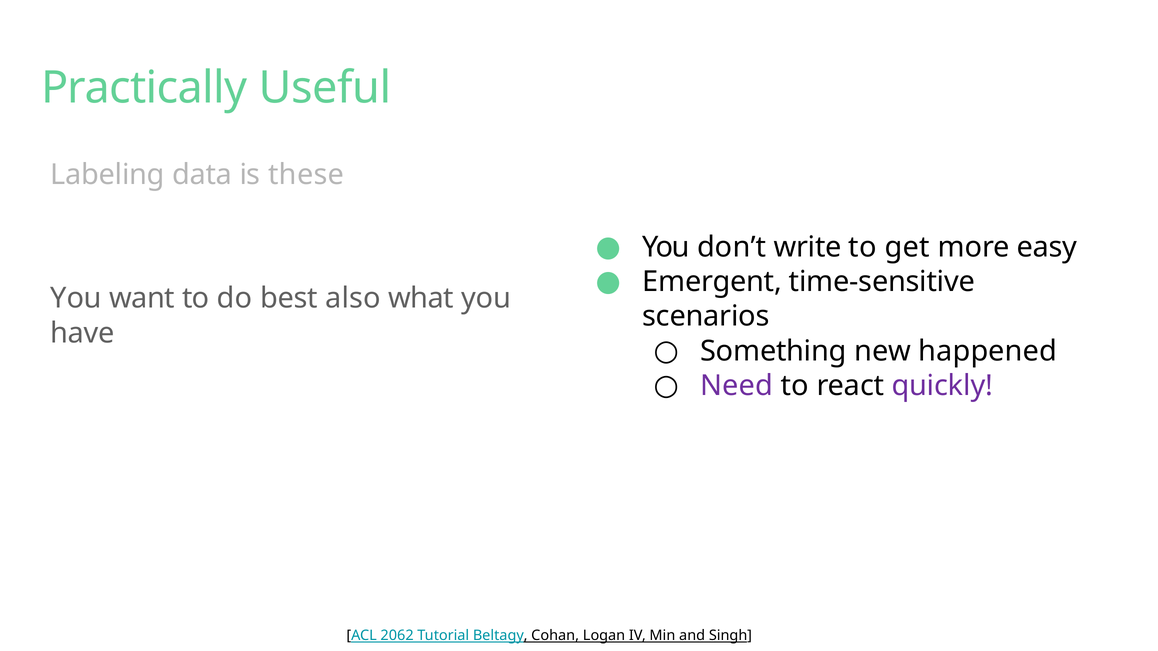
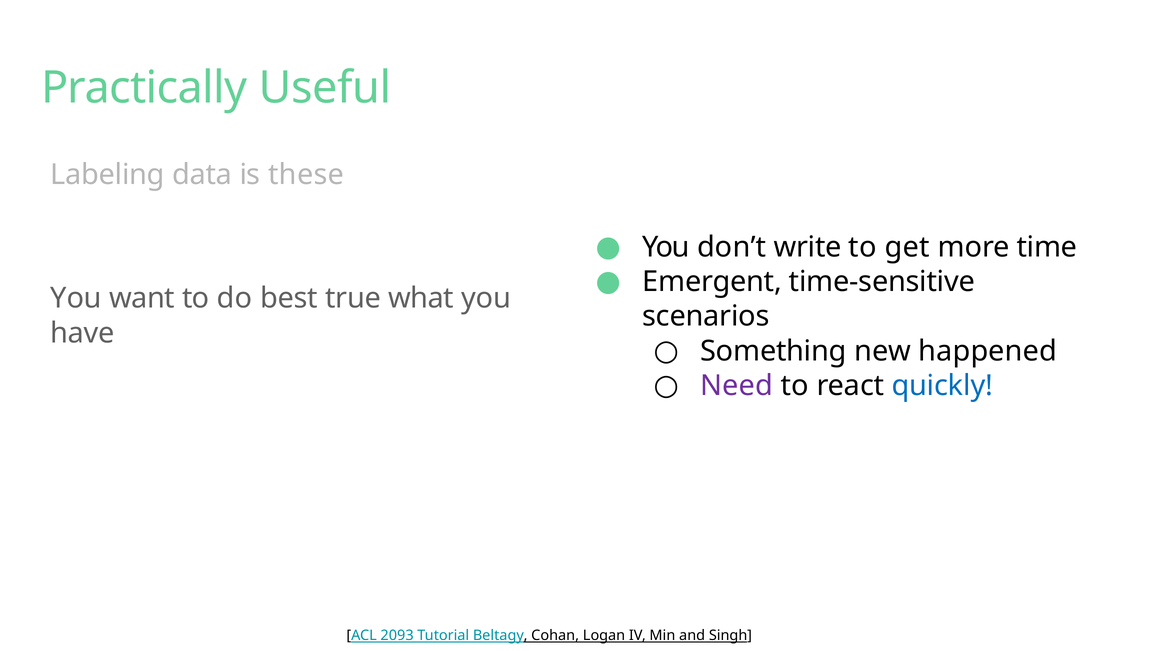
easy: easy -> time (1047, 247)
also: also -> true (353, 299)
quickly colour: purple -> blue (942, 386)
2062: 2062 -> 2093 (397, 636)
